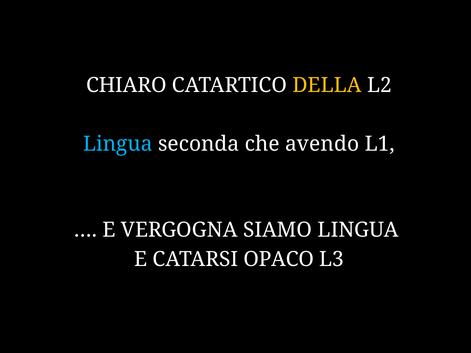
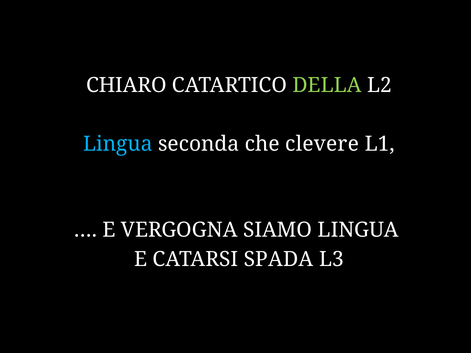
DELLA colour: yellow -> light green (327, 85)
avendo: avendo -> clevere (322, 144)
OPACO: OPACO -> SPADA (279, 260)
